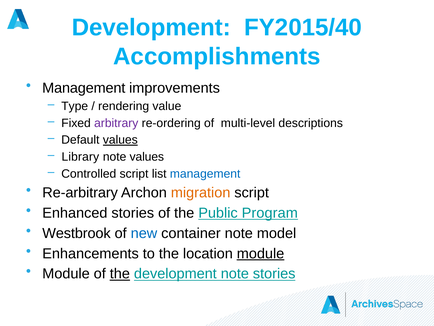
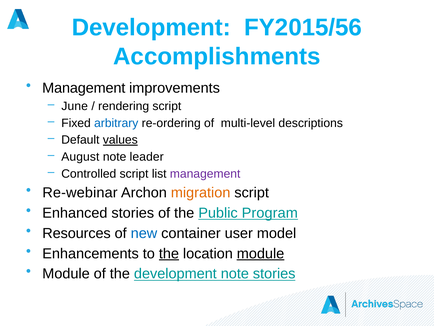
FY2015/40: FY2015/40 -> FY2015/56 (303, 27)
Type: Type -> June (75, 106)
rendering value: value -> script (167, 106)
arbitrary colour: purple -> blue (116, 123)
Library: Library -> August (80, 157)
note values: values -> leader (147, 157)
management colour: blue -> purple (205, 173)
Re-arbitrary: Re-arbitrary -> Re-webinar (80, 192)
Westbrook: Westbrook -> Resources (77, 233)
container note: note -> user (239, 233)
the underline: none -> present (169, 253)
the underline: present -> none (120, 273)
